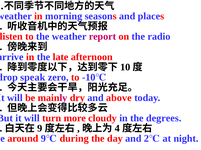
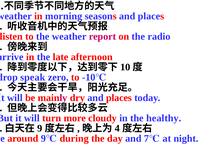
dry and above: above -> places (119, 98)
degrees: degrees -> healthy (164, 119)
and 2: 2 -> 7 (146, 139)
